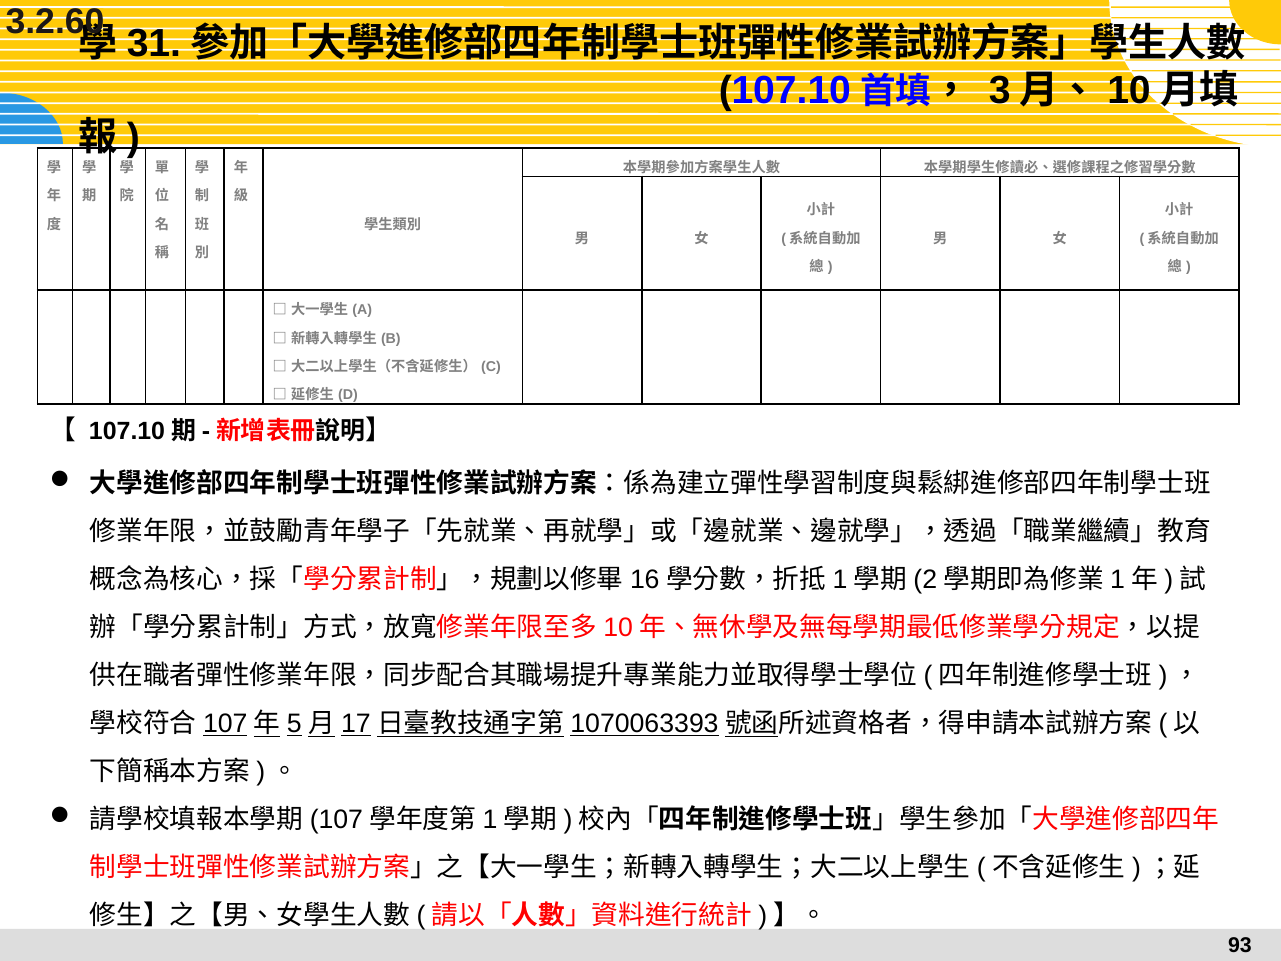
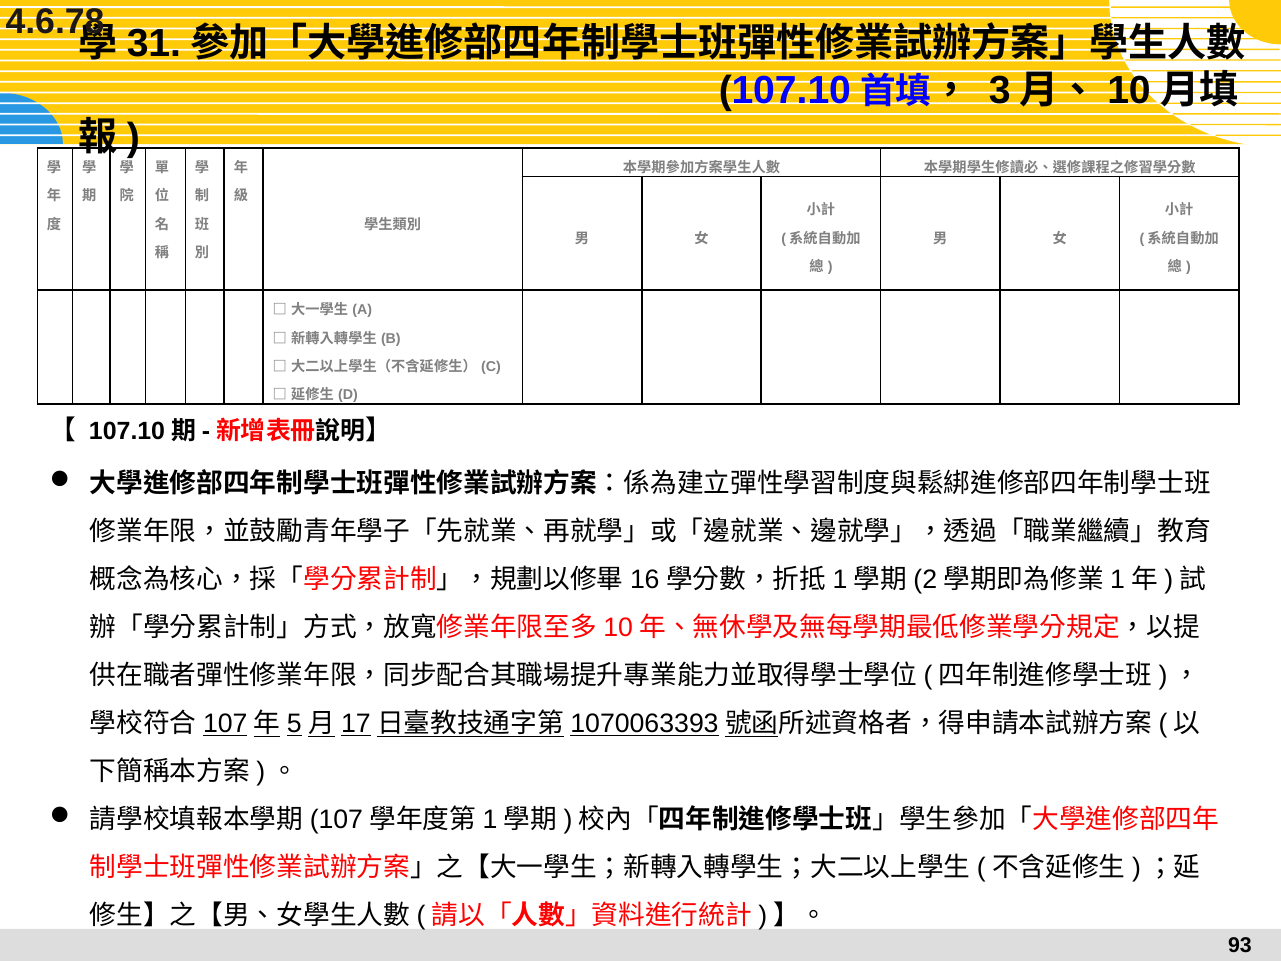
3.2.60: 3.2.60 -> 4.6.78 (55, 22)
